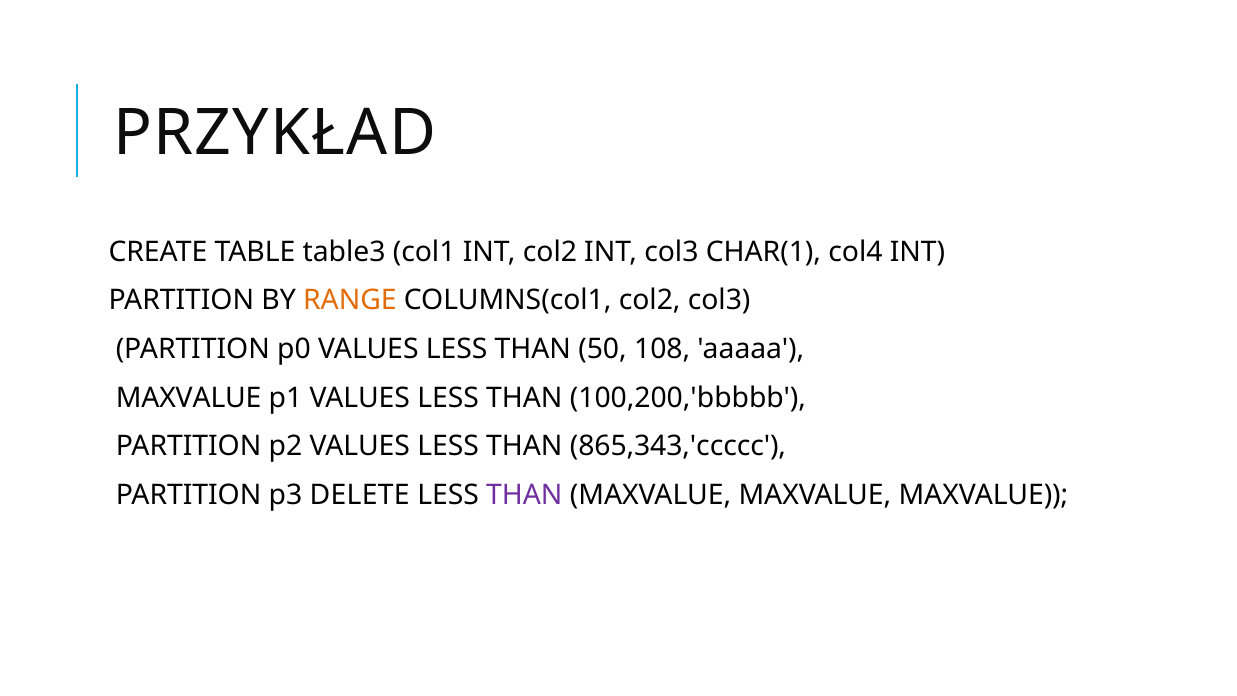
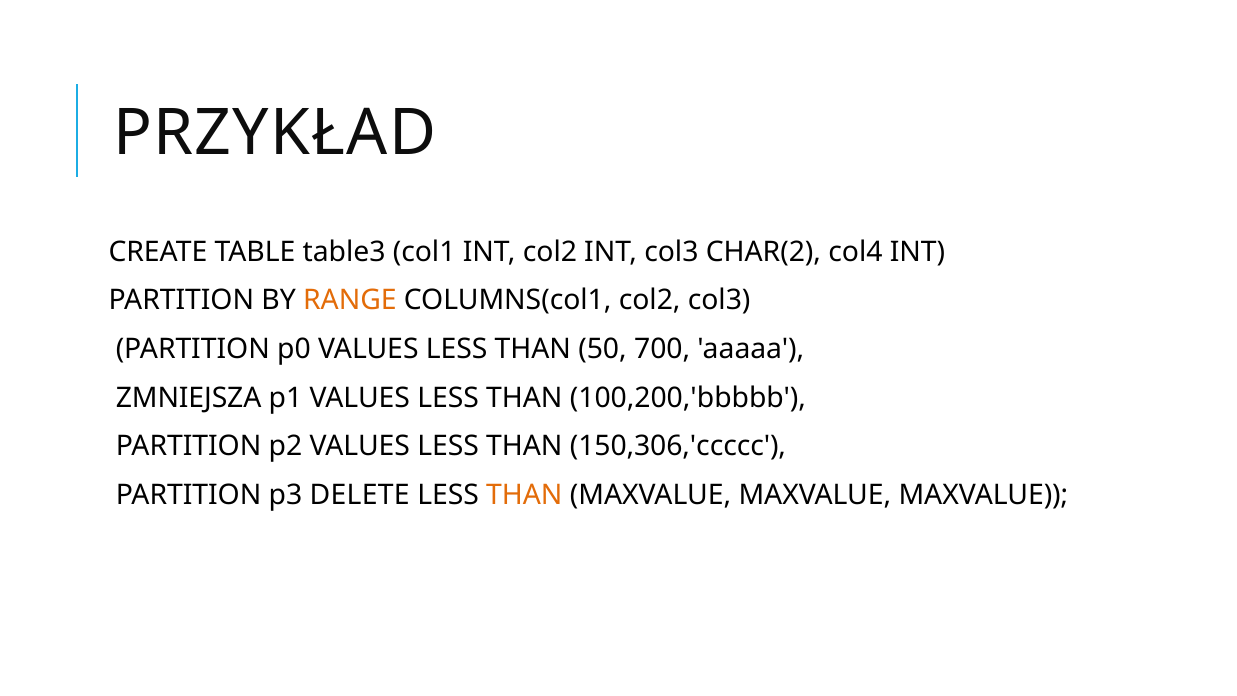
CHAR(1: CHAR(1 -> CHAR(2 (763, 252)
108: 108 -> 700 (662, 349)
MAXVALUE: MAXVALUE -> ZMNIEJSZA (189, 398)
865,343,'ccccc: 865,343,'ccccc -> 150,306,'ccccc (678, 446)
THAN colour: purple -> orange (524, 495)
